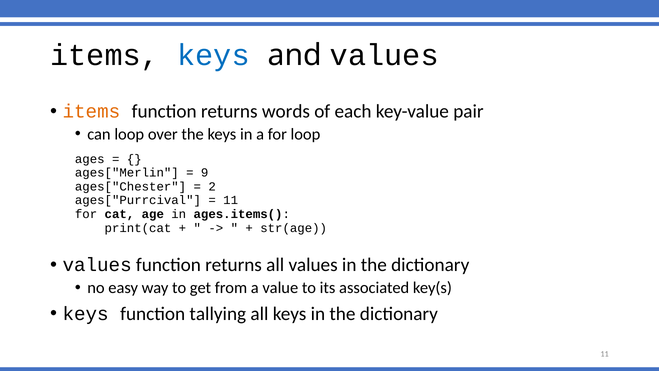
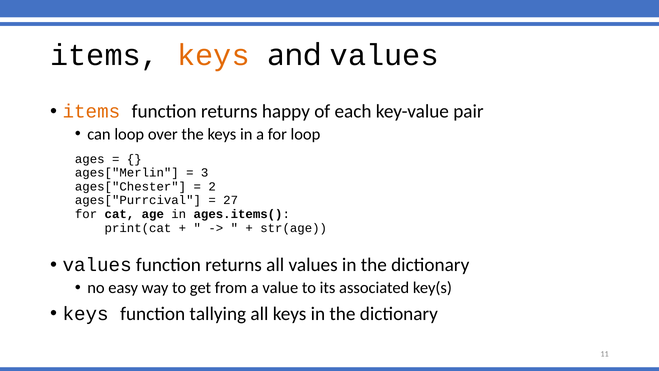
keys colour: blue -> orange (213, 55)
words: words -> happy (286, 111)
9: 9 -> 3 (205, 173)
11: 11 -> 27 (231, 200)
